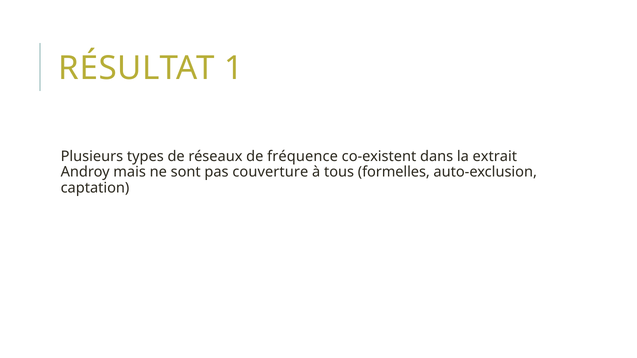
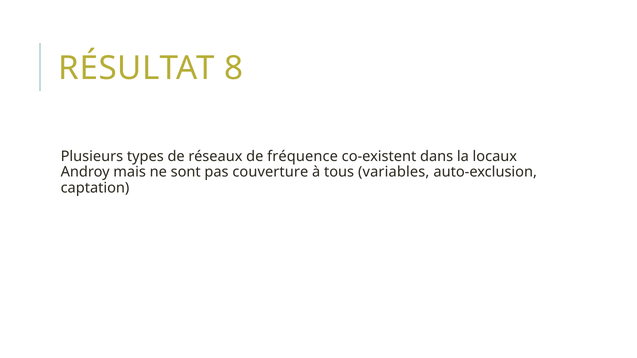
1: 1 -> 8 (234, 68)
extrait: extrait -> locaux (495, 156)
formelles: formelles -> variables (394, 172)
